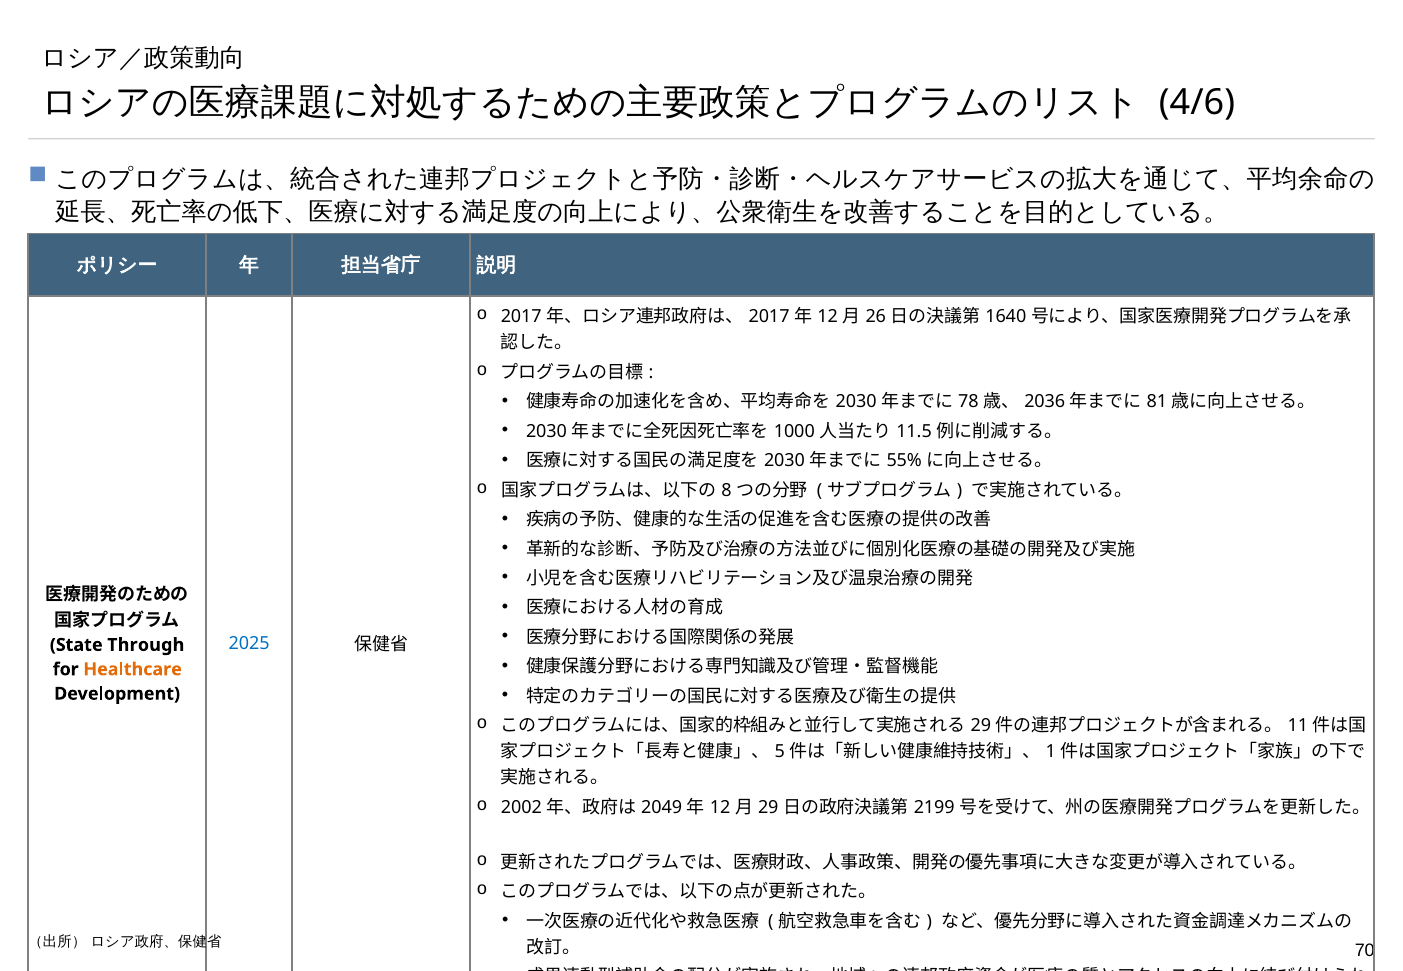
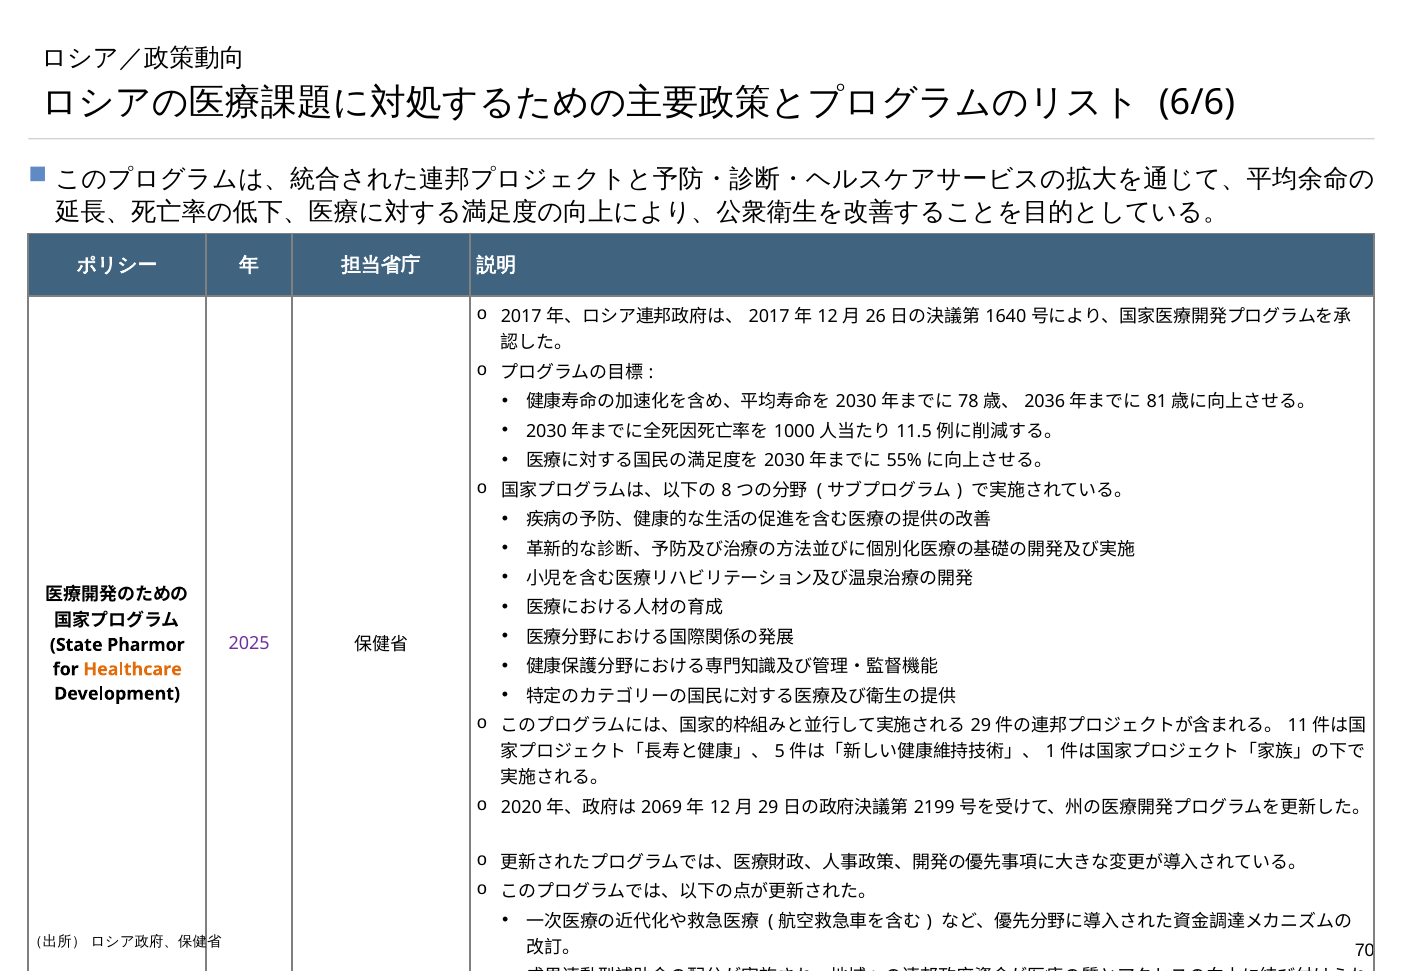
4/6: 4/6 -> 6/6 (1197, 103)
2025 colour: blue -> purple (249, 644)
Through: Through -> Pharmor (146, 645)
2002: 2002 -> 2020 (521, 807)
2049: 2049 -> 2069 (662, 807)
